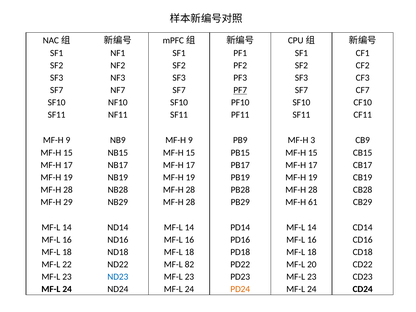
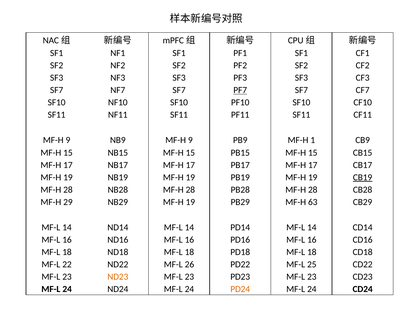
3: 3 -> 1 (313, 140)
CB19 underline: none -> present (363, 177)
NB29 MF-H 28: 28 -> 19 (190, 202)
61: 61 -> 63 (313, 202)
82: 82 -> 26 (189, 265)
20: 20 -> 25 (312, 265)
ND23 colour: blue -> orange (118, 277)
